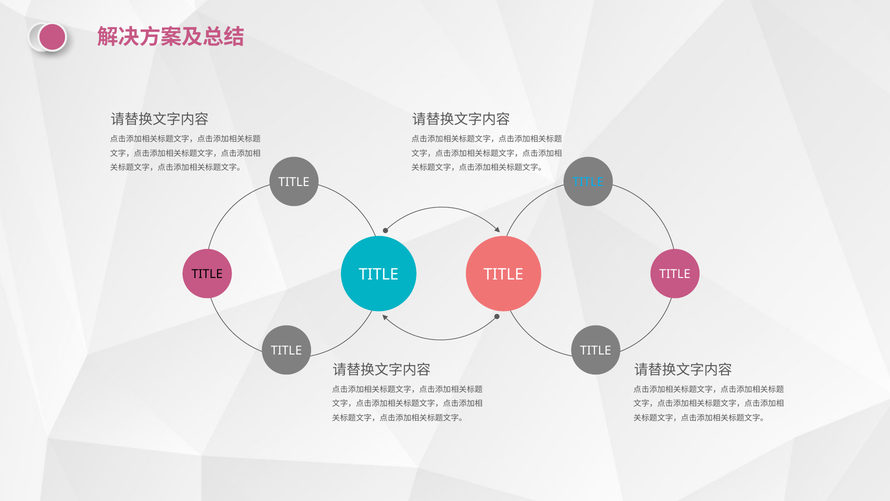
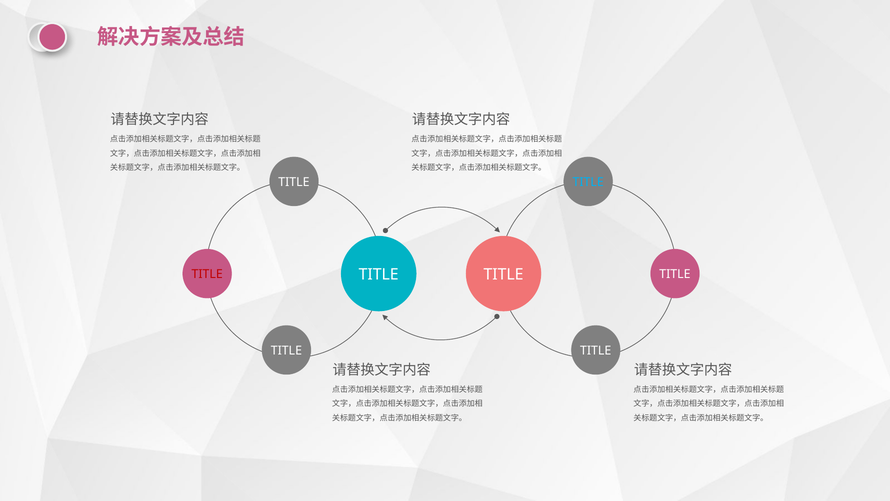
TITLE colour: black -> red (207, 274)
